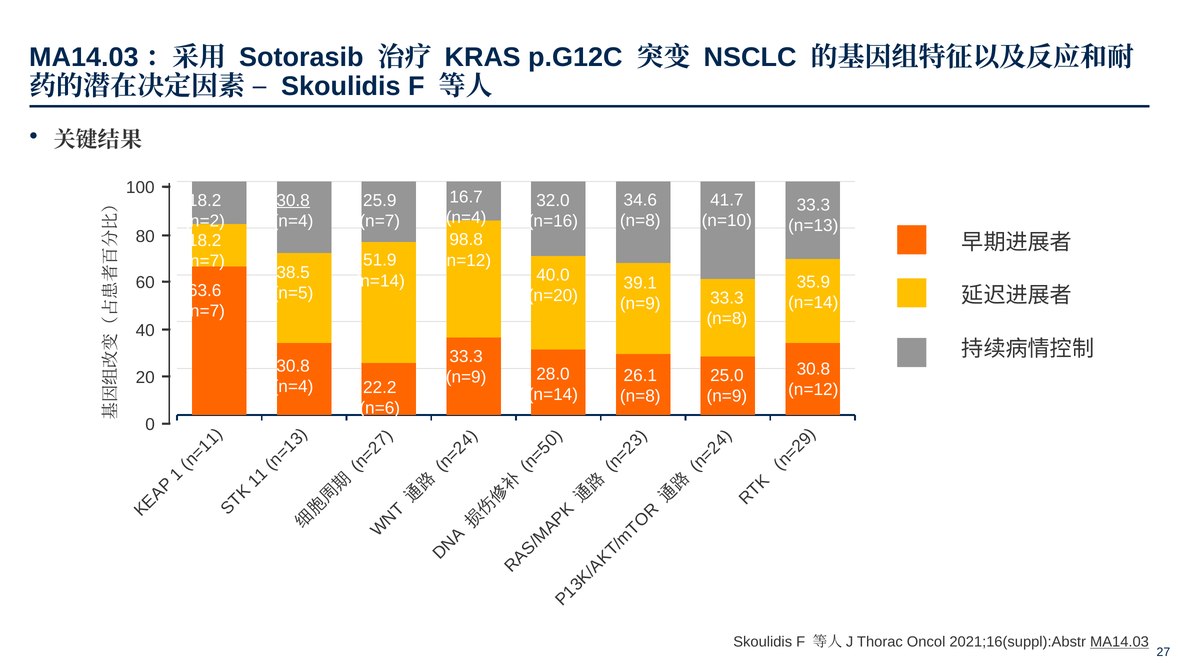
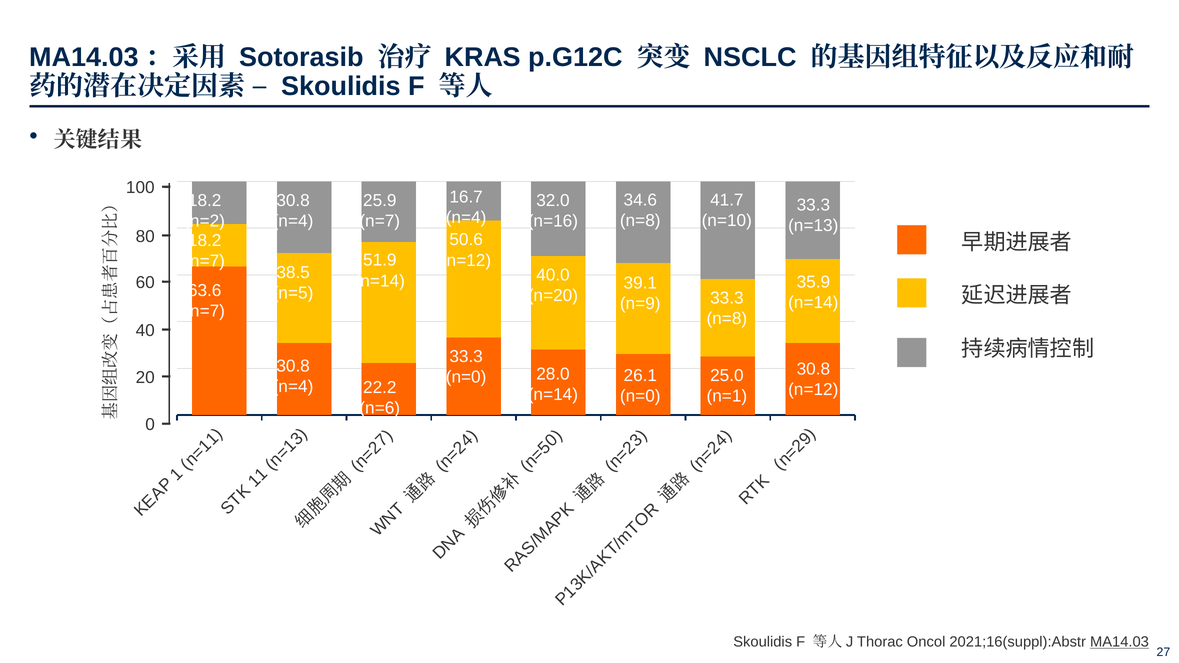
30.8 underline: present -> none (293, 200)
98.8: 98.8 -> 50.6 (466, 240)
n=9: n=9 -> n=0 (466, 377)
n=8: n=8 -> n=0 (640, 396)
n=9: n=9 -> n=1 (727, 396)
